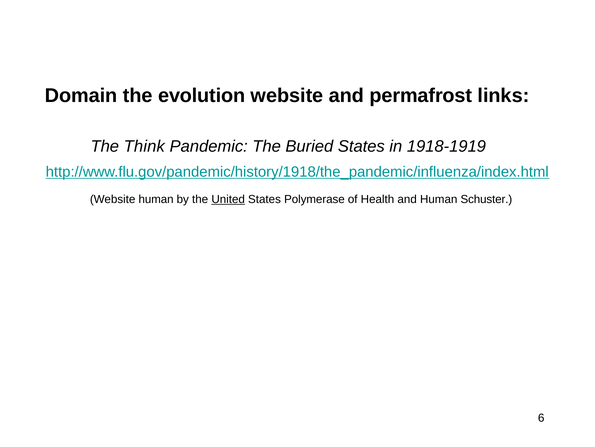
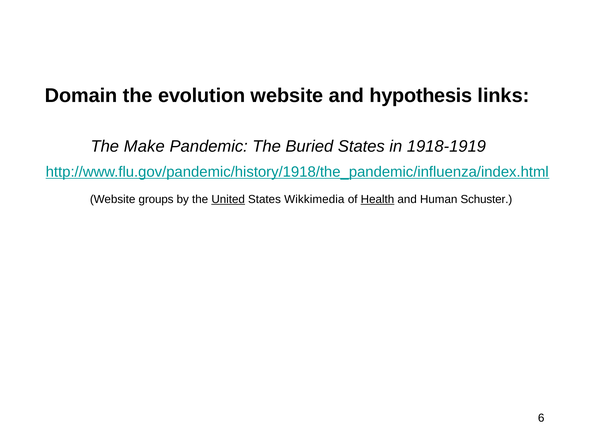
permafrost: permafrost -> hypothesis (421, 96)
Think: Think -> Make (144, 146)
Website human: human -> groups (156, 199)
Polymerase: Polymerase -> Wikkimedia (314, 199)
Health underline: none -> present (377, 199)
